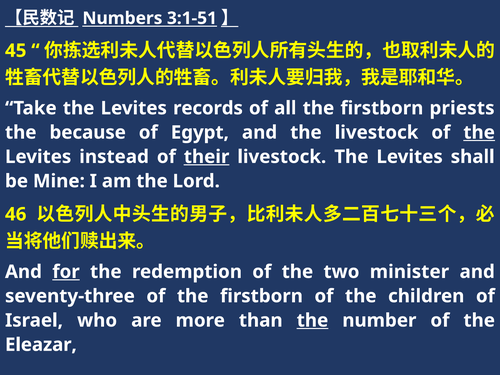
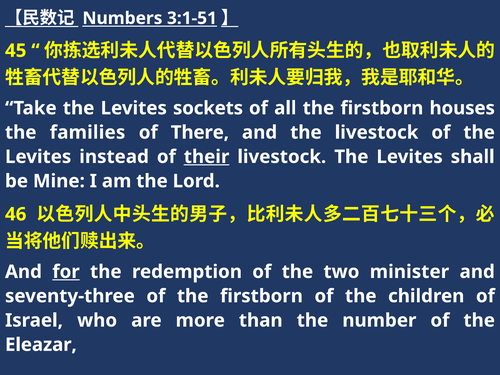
records: records -> sockets (208, 108)
priests: priests -> houses (462, 108)
because: because -> families (88, 132)
Egypt: Egypt -> There (200, 132)
the underline: present -> none (479, 132)
the underline: present -> none (312, 320)
